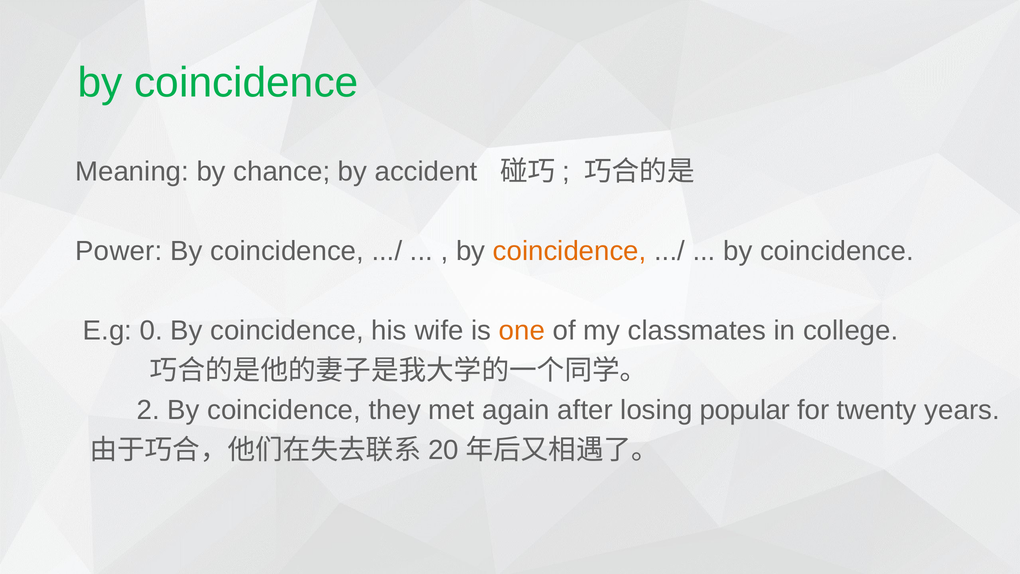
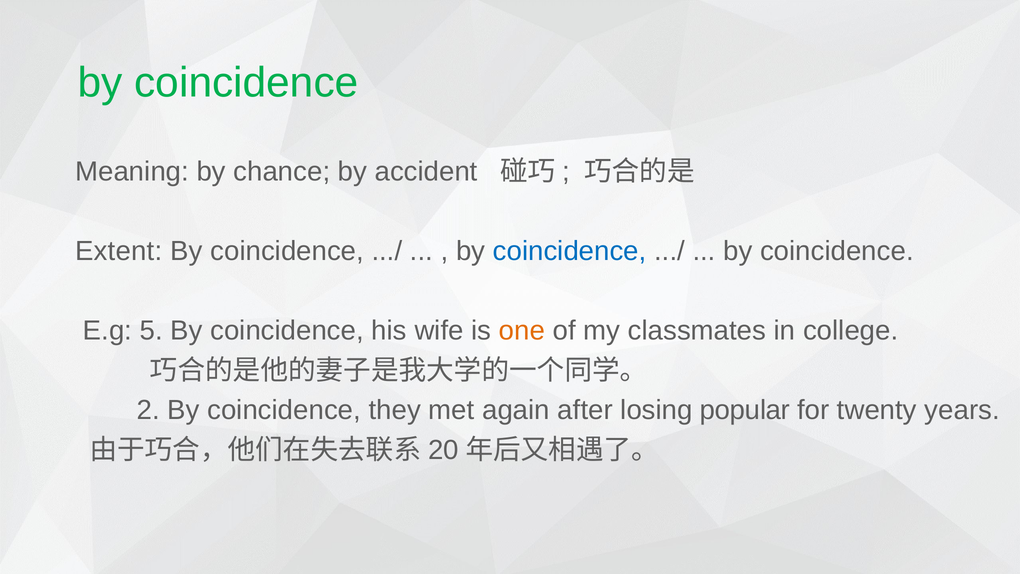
Power: Power -> Extent (119, 251)
coincidence colour: orange -> blue (570, 251)
0: 0 -> 5 (151, 331)
